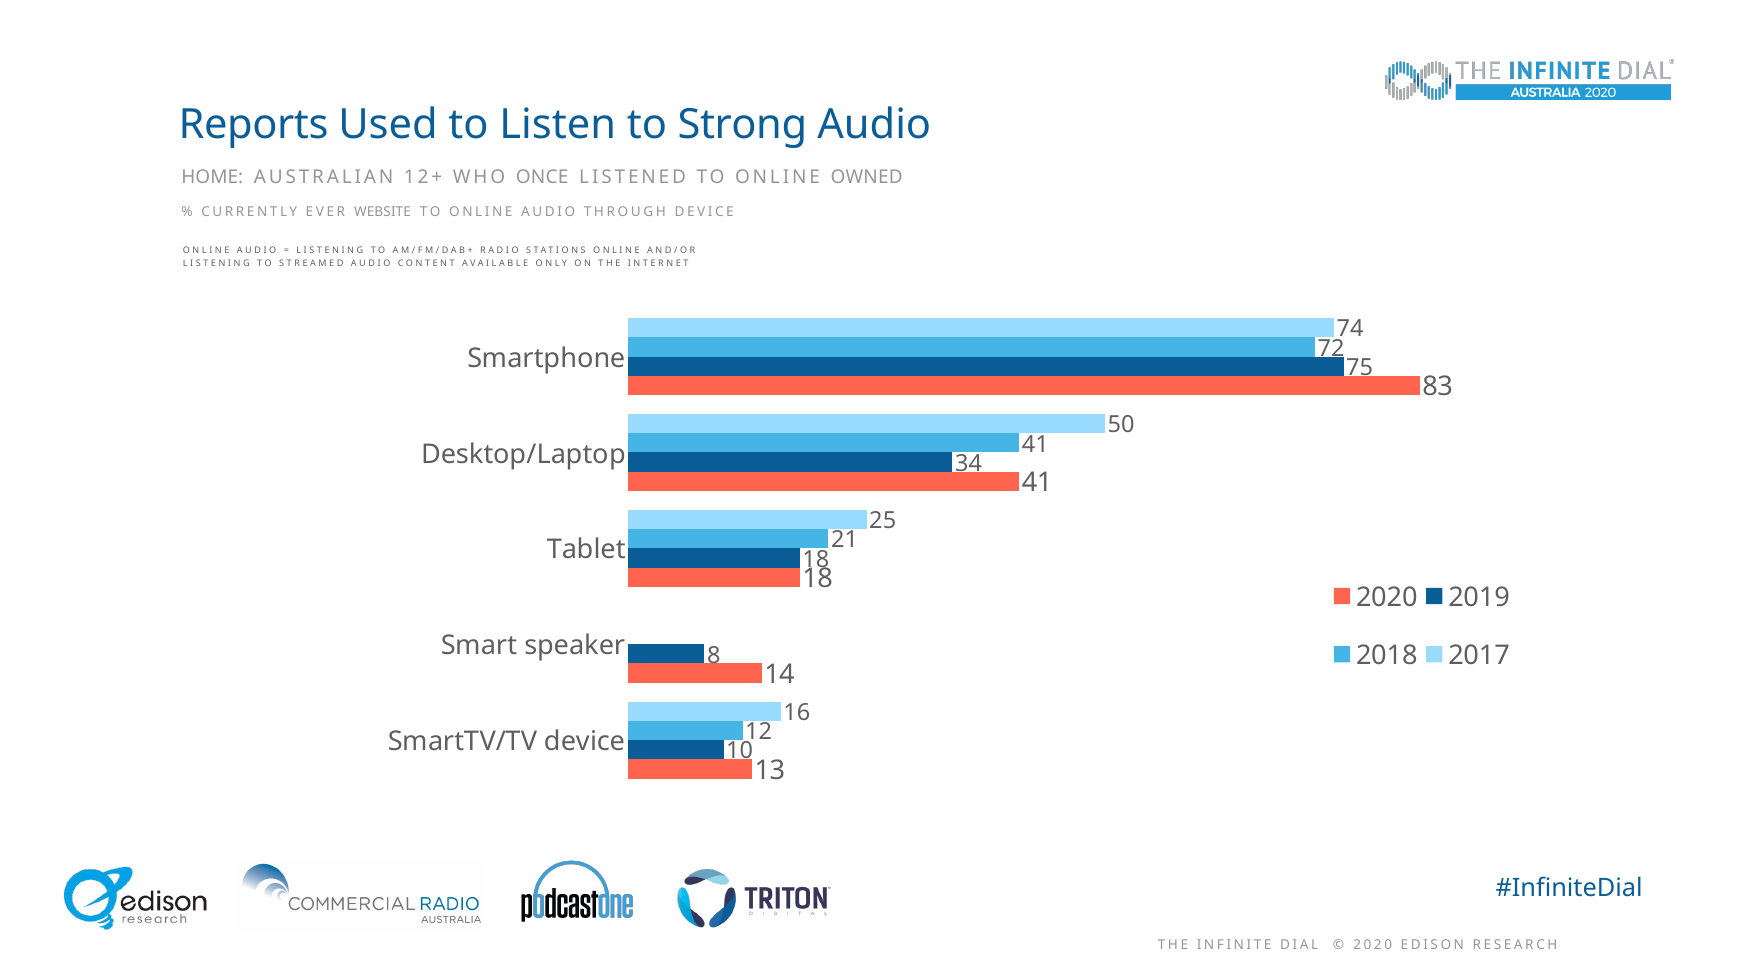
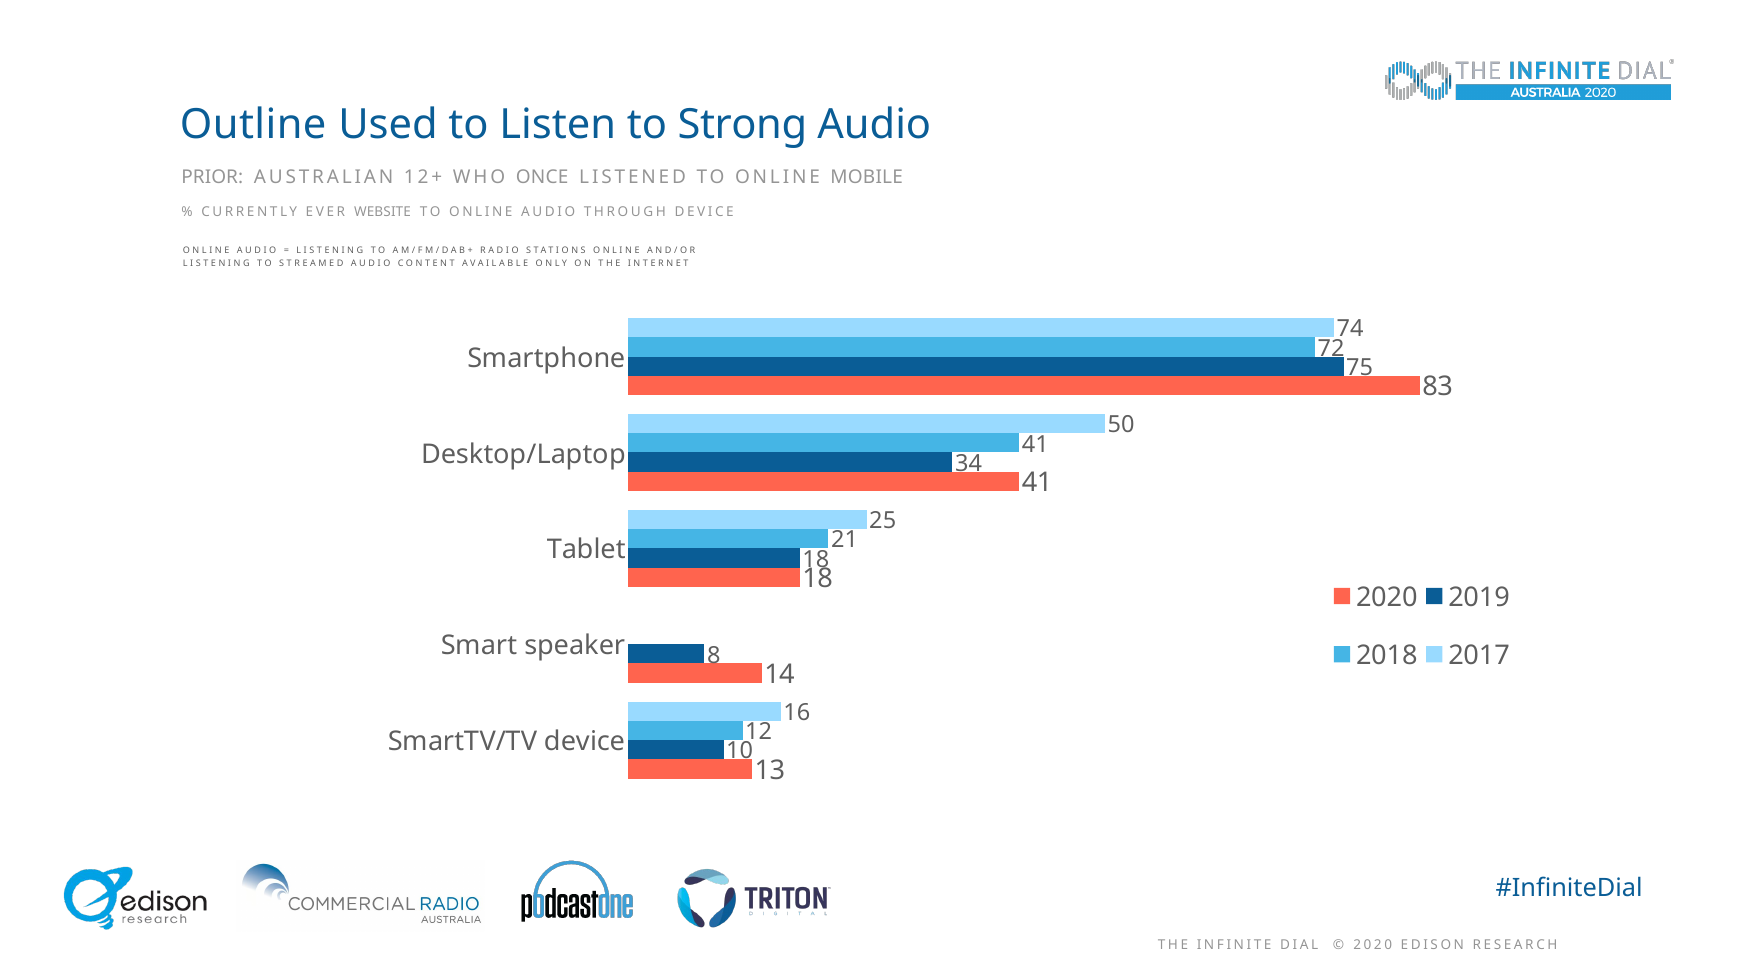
Reports: Reports -> Outline (253, 125)
HOME: HOME -> PRIOR (212, 177)
OWNED: OWNED -> MOBILE (867, 177)
